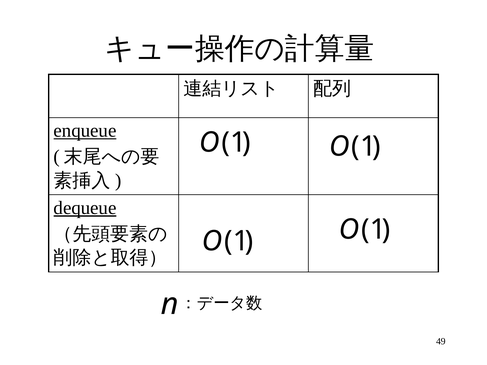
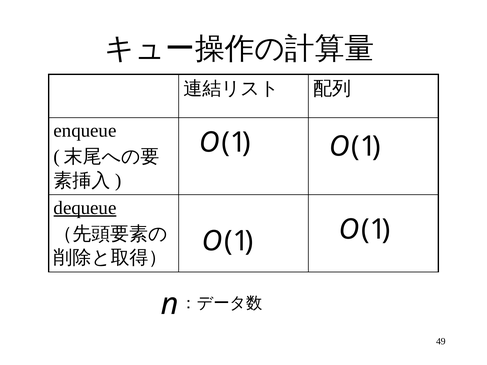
enqueue underline: present -> none (85, 131)
